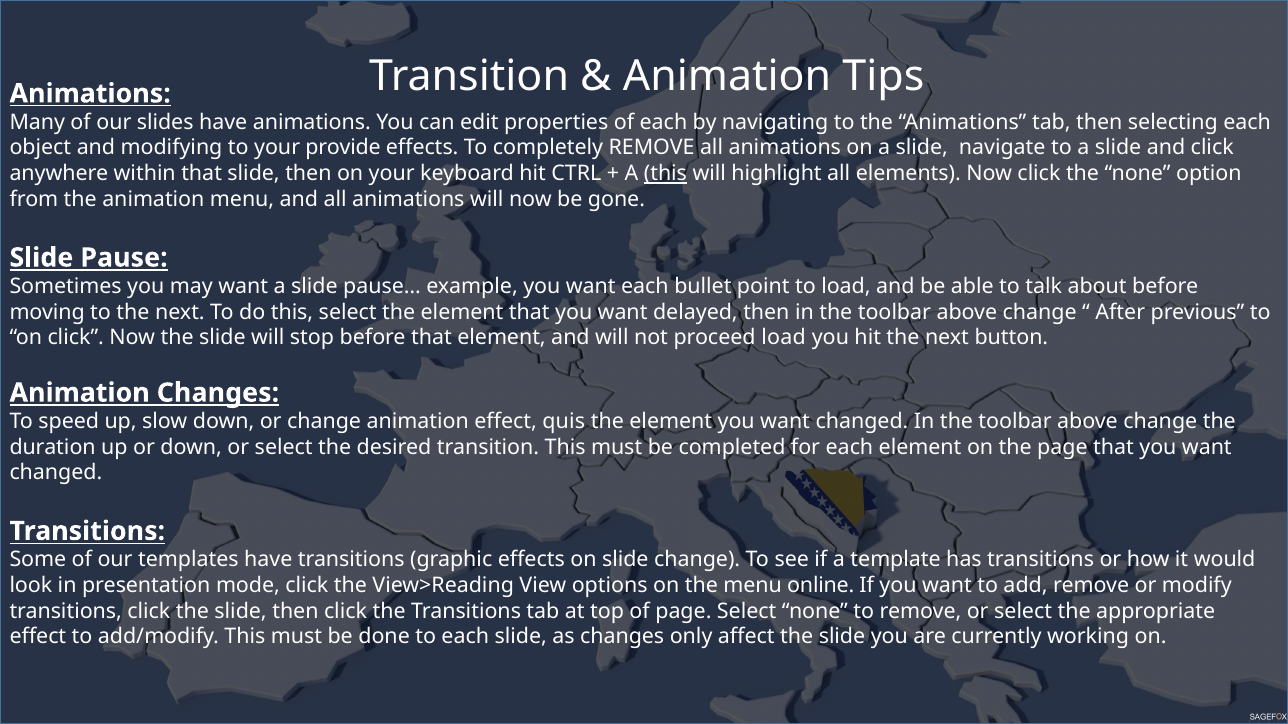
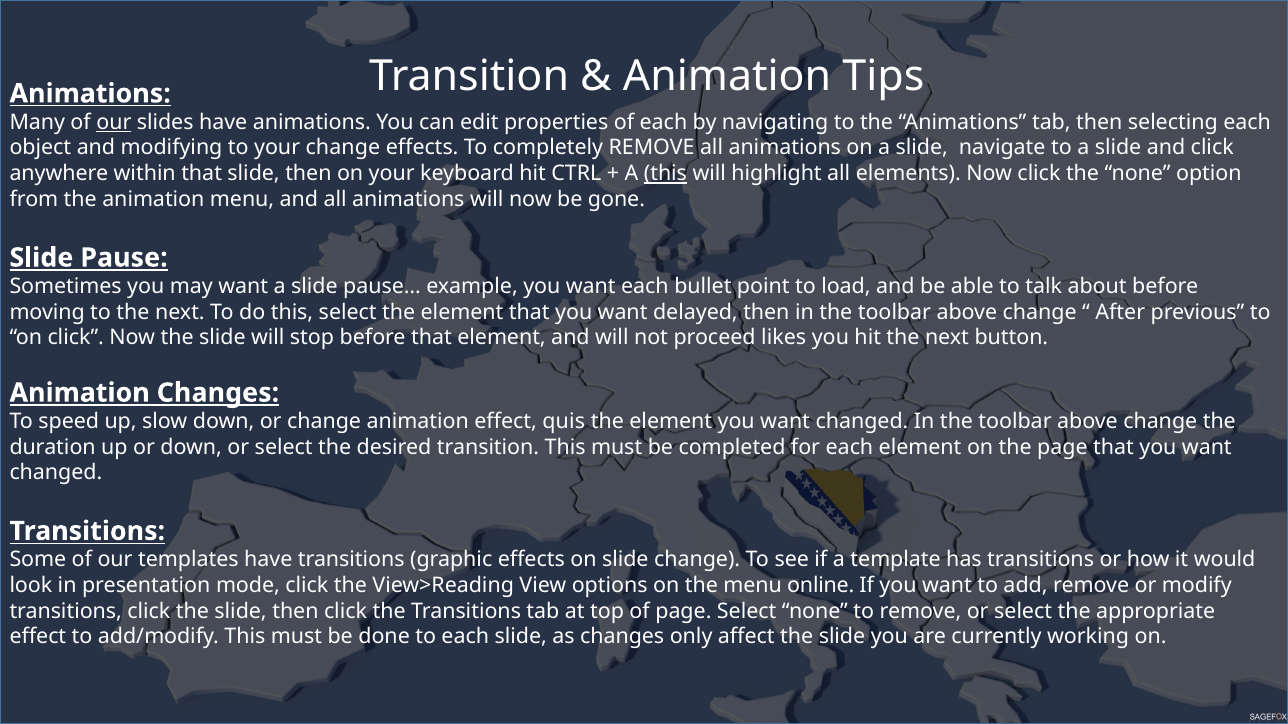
our underline: none -> present (114, 122)
your provide: provide -> change (343, 148)
proceed load: load -> likes (784, 338)
